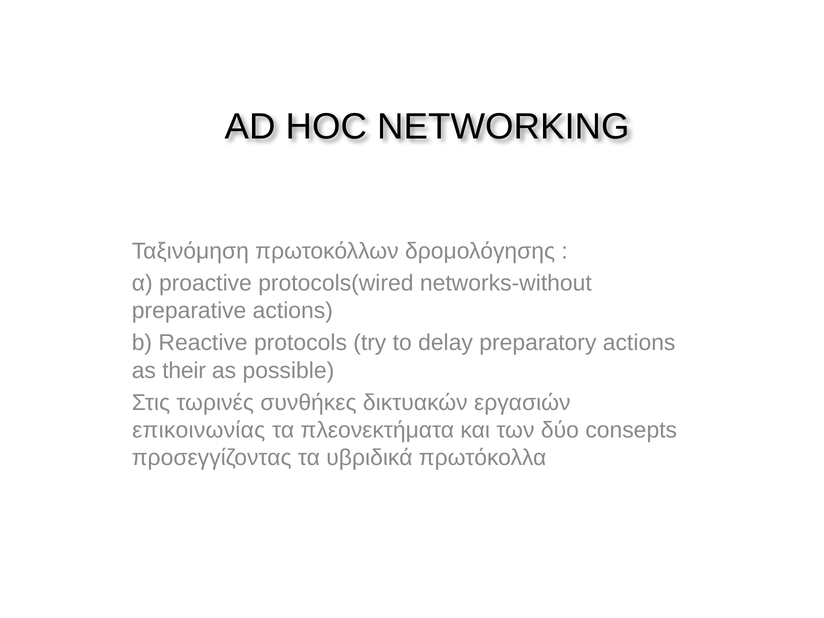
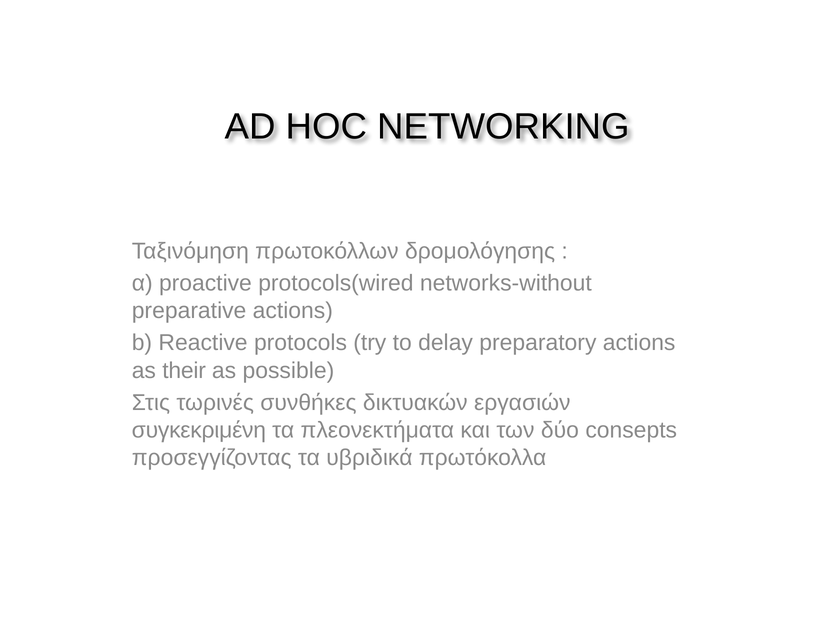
επικοινωνίας: επικοινωνίας -> συγκεκριμένη (199, 430)
